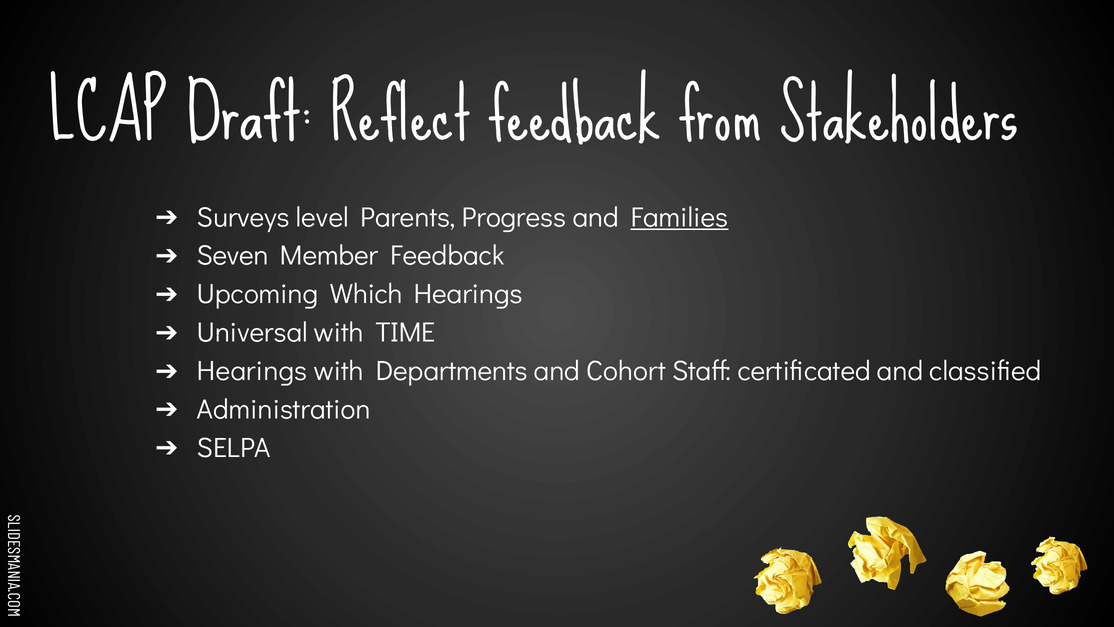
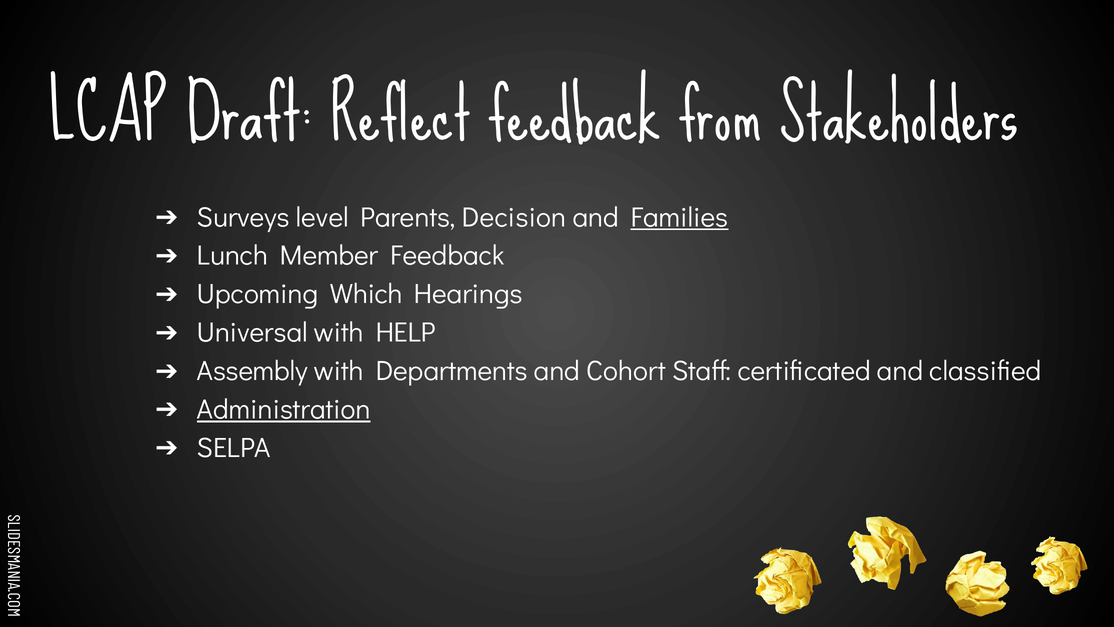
Progress: Progress -> Decision (514, 217)
Seven: Seven -> Lunch (232, 256)
TIME: TIME -> HELP (406, 332)
Hearings: Hearings -> Assembly (252, 371)
Administration underline: none -> present (284, 409)
